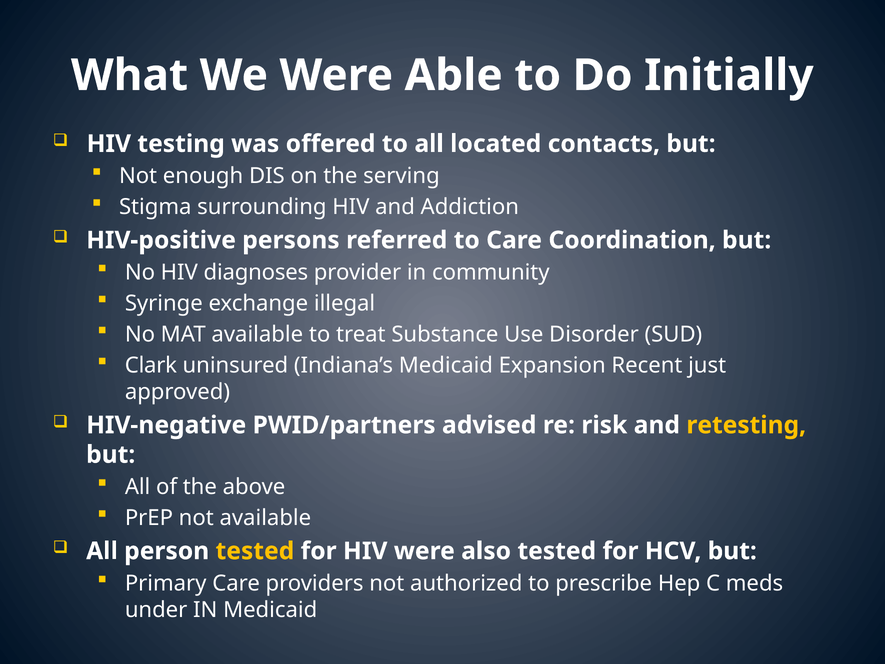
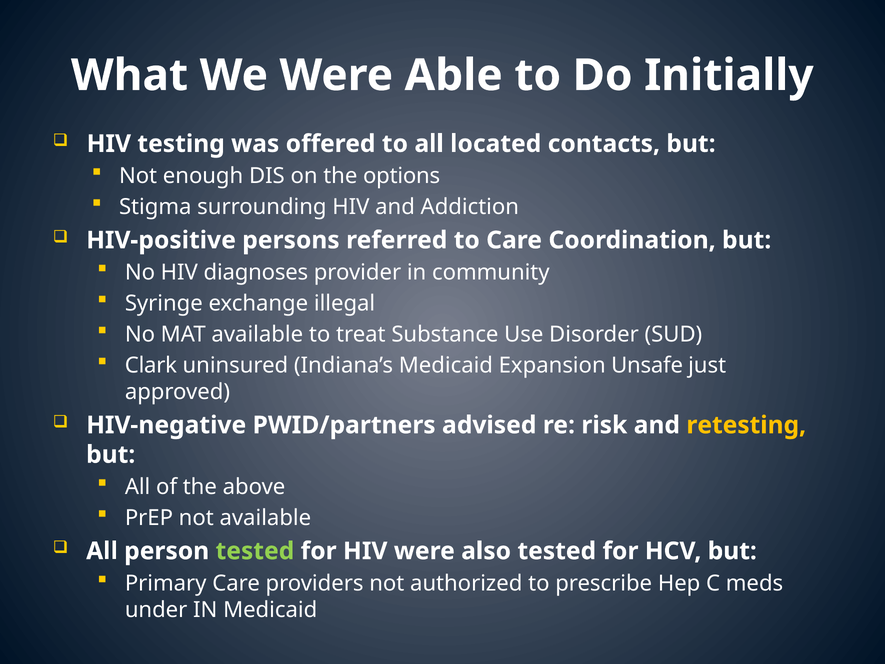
serving: serving -> options (402, 176)
Recent: Recent -> Unsafe (647, 365)
tested colour: yellow -> light green (255, 551)
